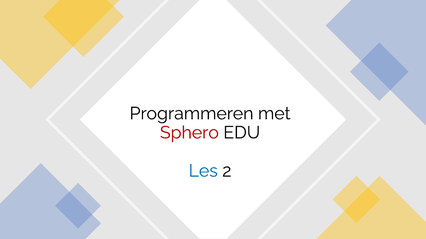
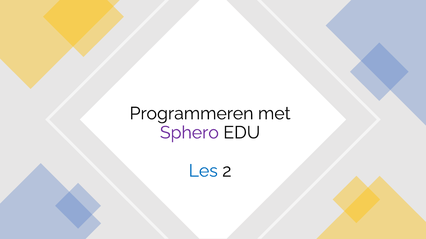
Sphero colour: red -> purple (189, 133)
